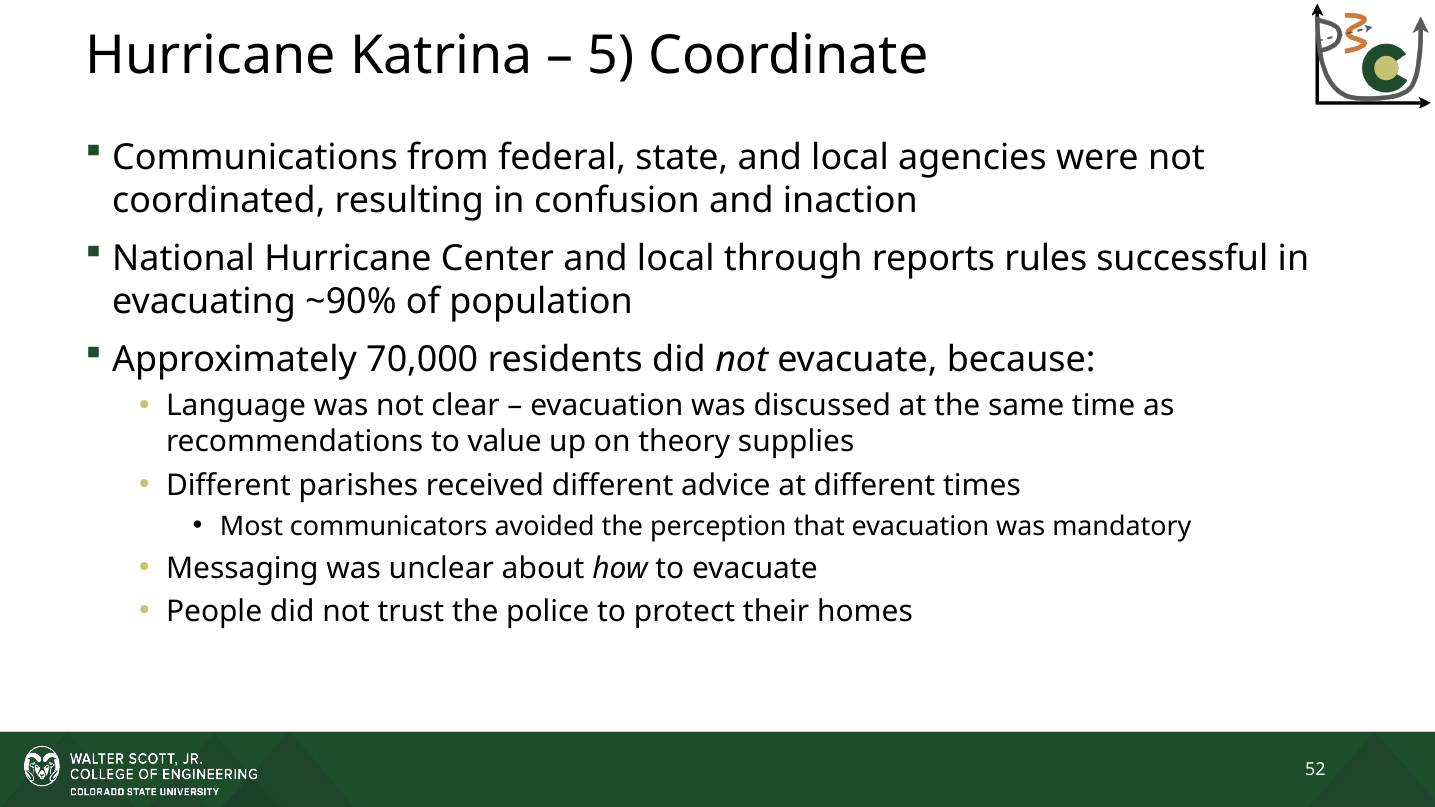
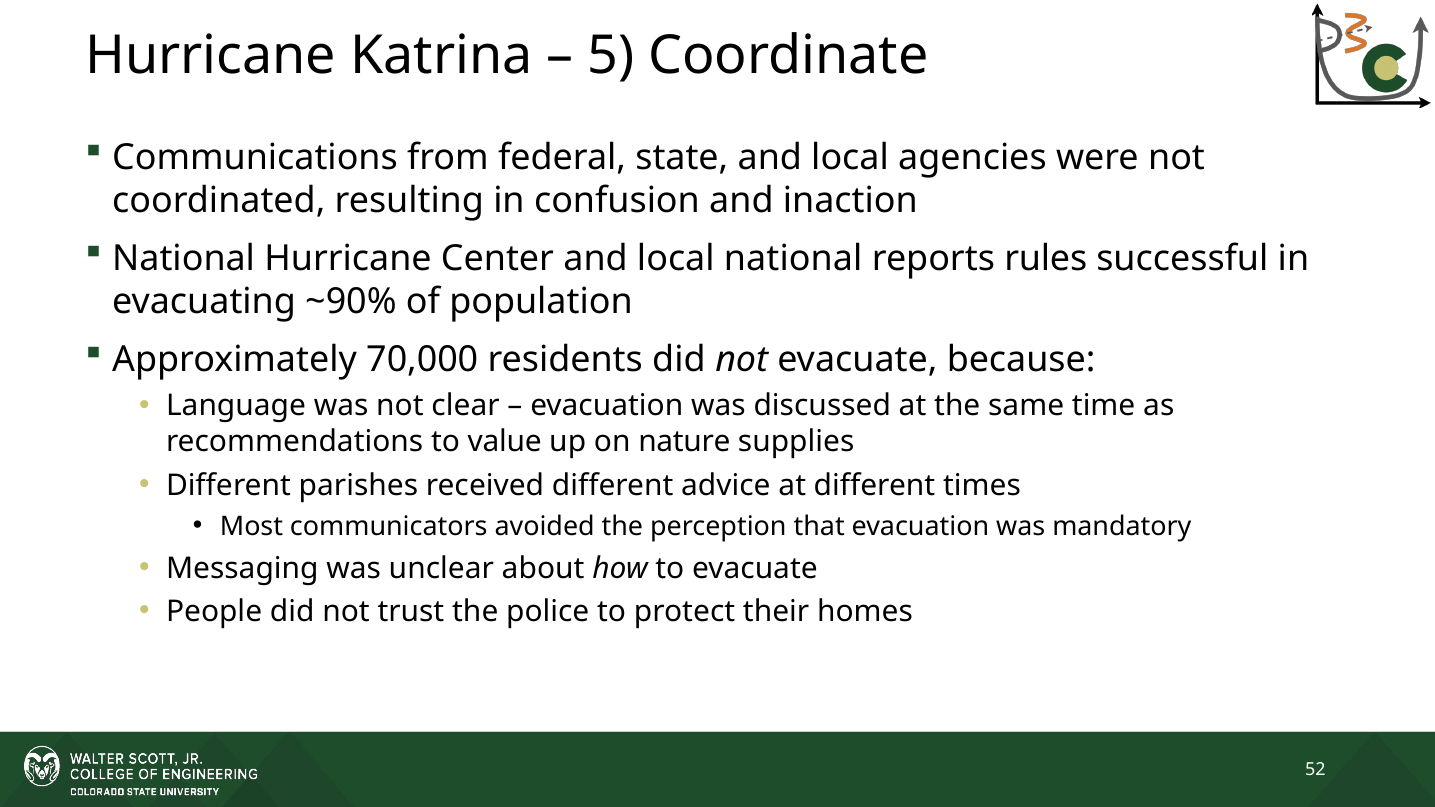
local through: through -> national (793, 258)
theory: theory -> nature (684, 442)
